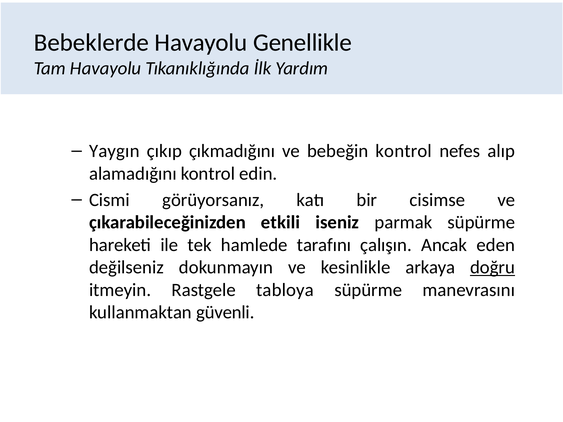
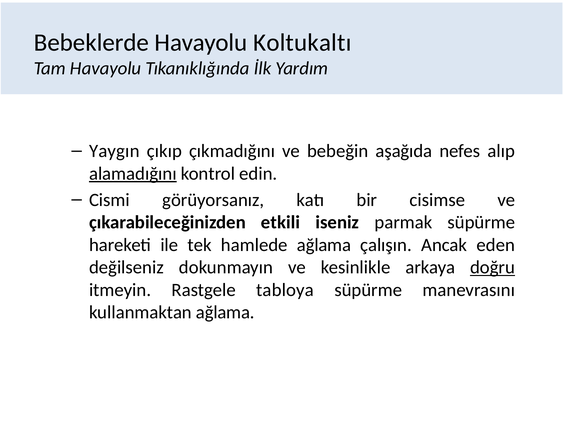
Genellikle: Genellikle -> Koltukaltı (302, 43)
bebeğin kontrol: kontrol -> aşağıda (404, 151)
alamadığını underline: none -> present (133, 174)
hamlede tarafını: tarafını -> ağlama (324, 245)
kullanmaktan güvenli: güvenli -> ağlama (225, 313)
